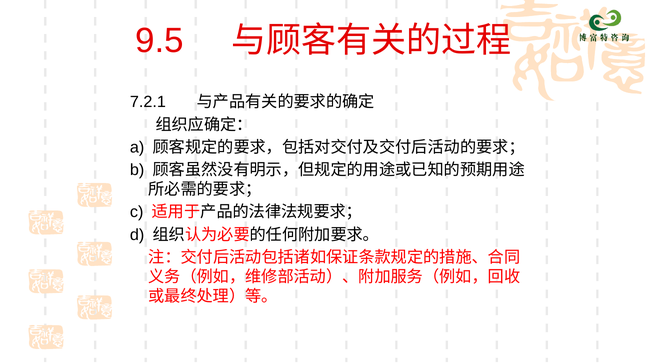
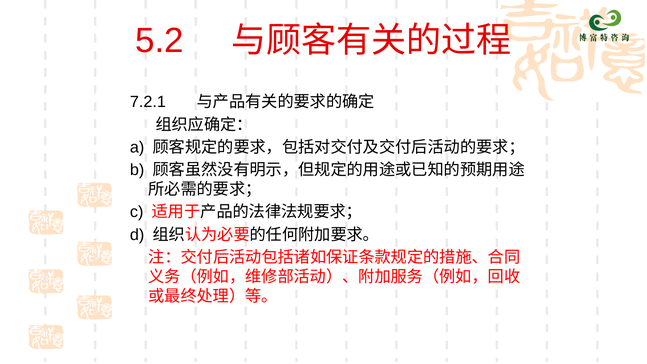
9.5: 9.5 -> 5.2 (160, 41)
